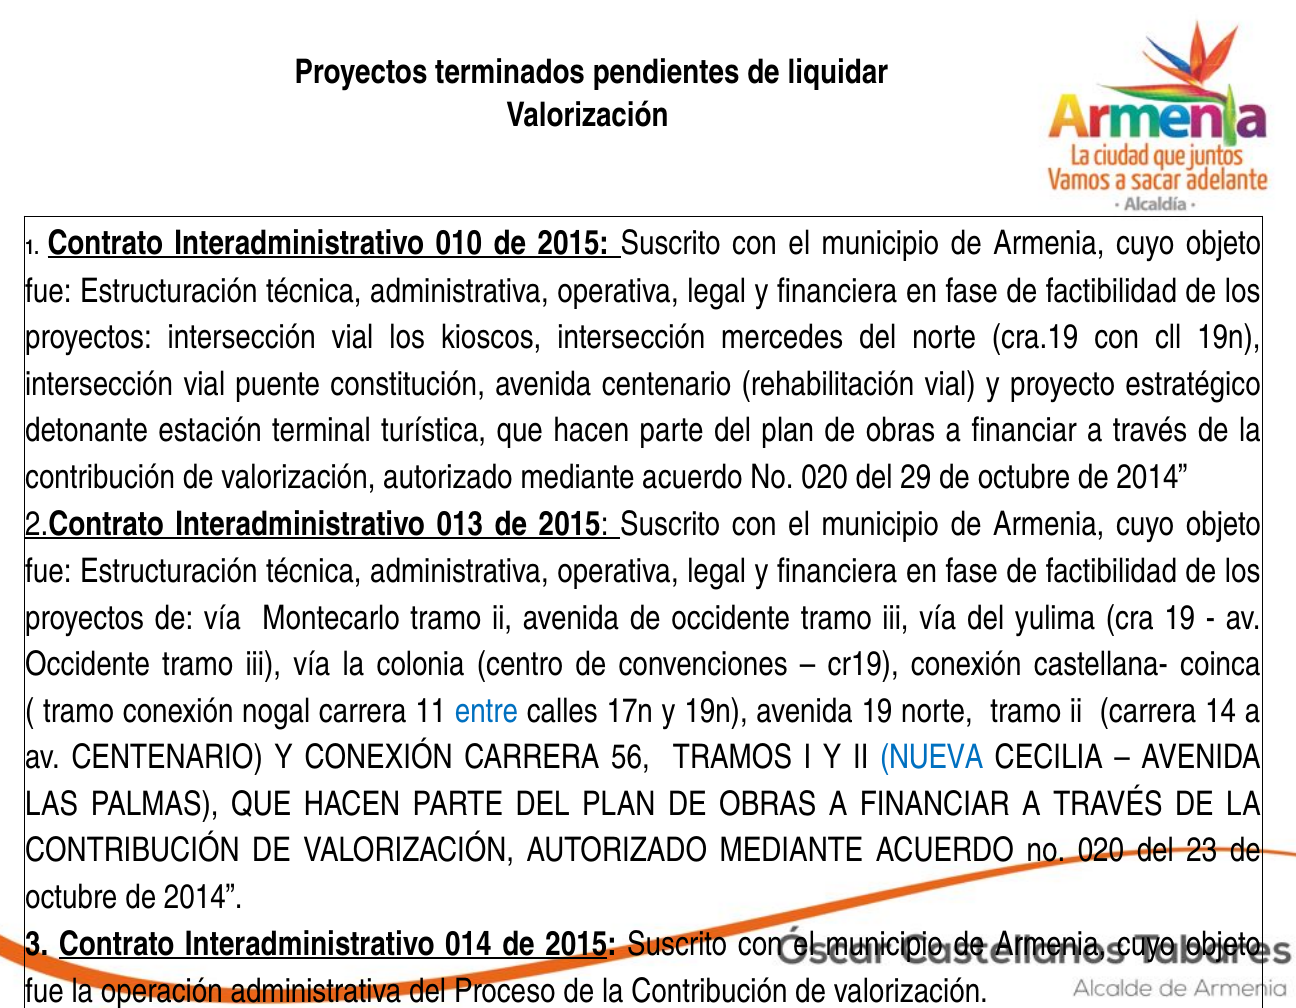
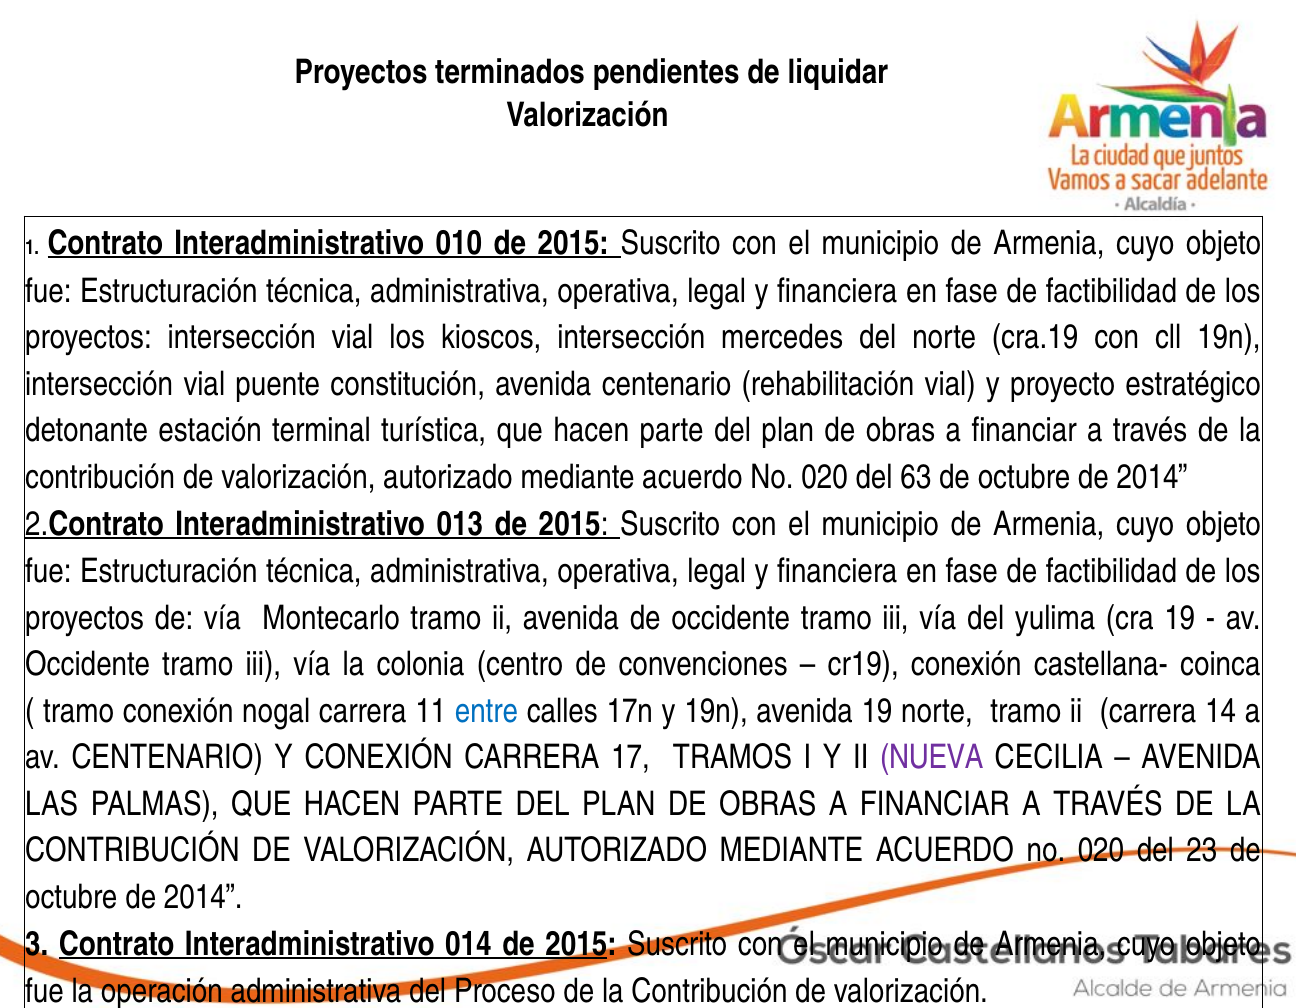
29: 29 -> 63 (916, 477)
56: 56 -> 17 (630, 757)
NUEVA colour: blue -> purple (932, 757)
